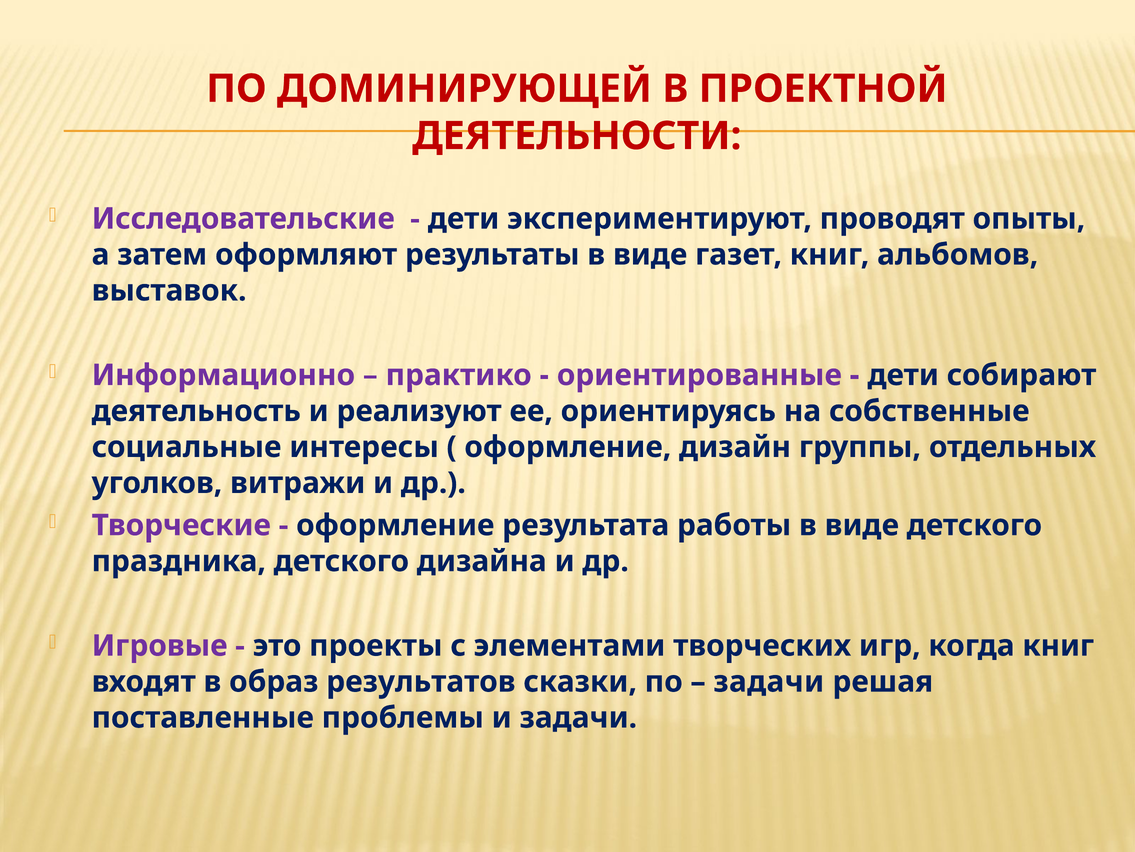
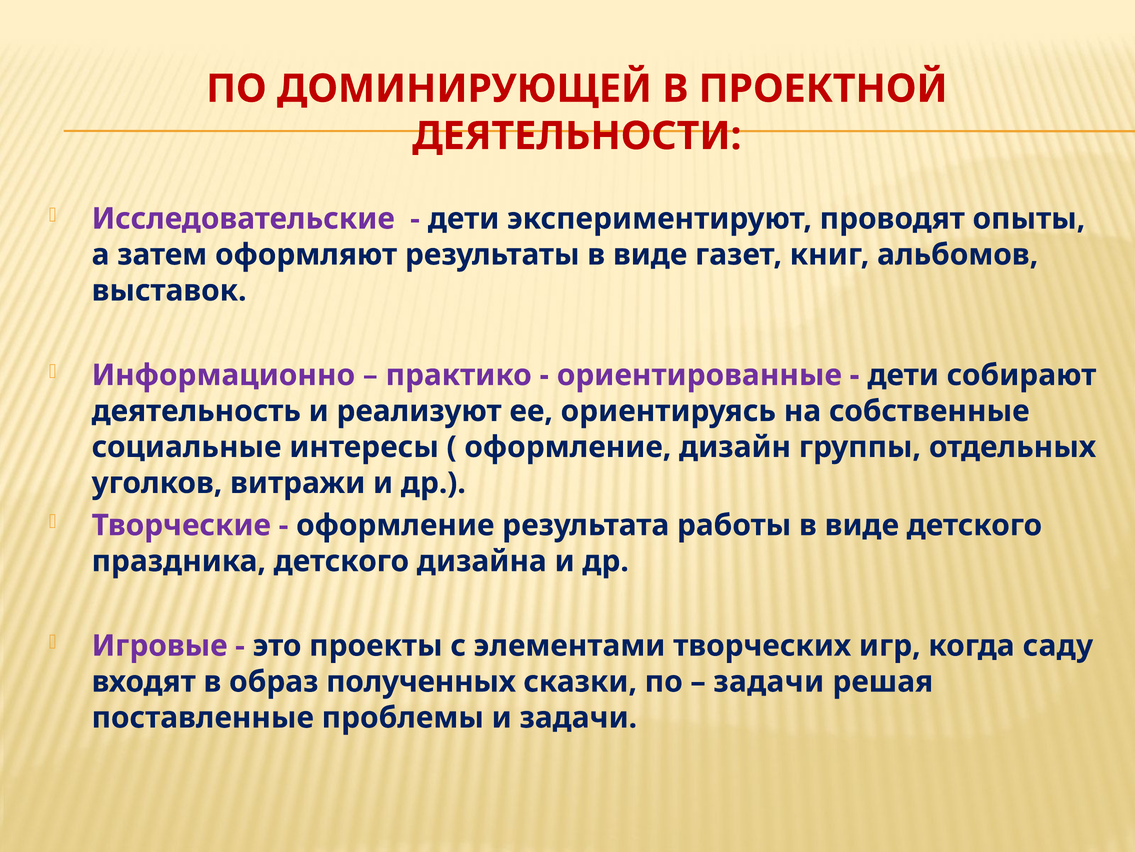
когда книг: книг -> саду (1058, 645)
результатов: результатов -> полученных (421, 681)
